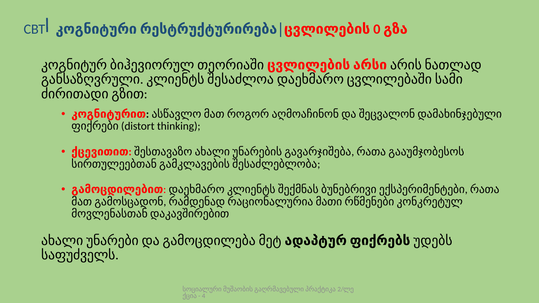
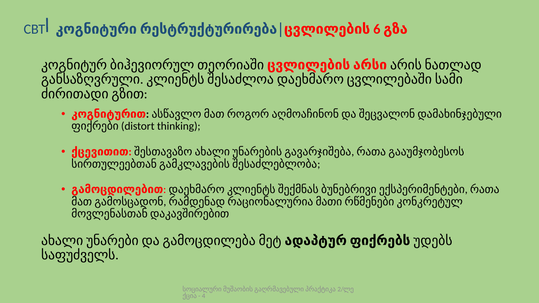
0: 0 -> 6 (377, 29)
